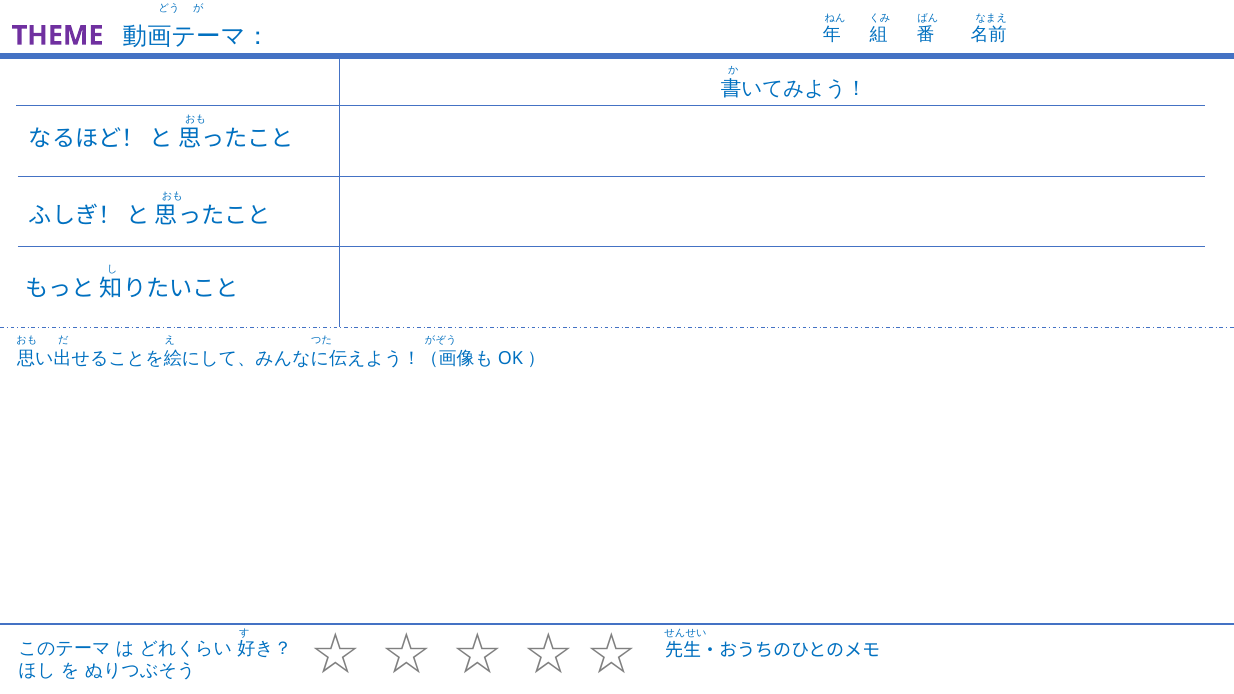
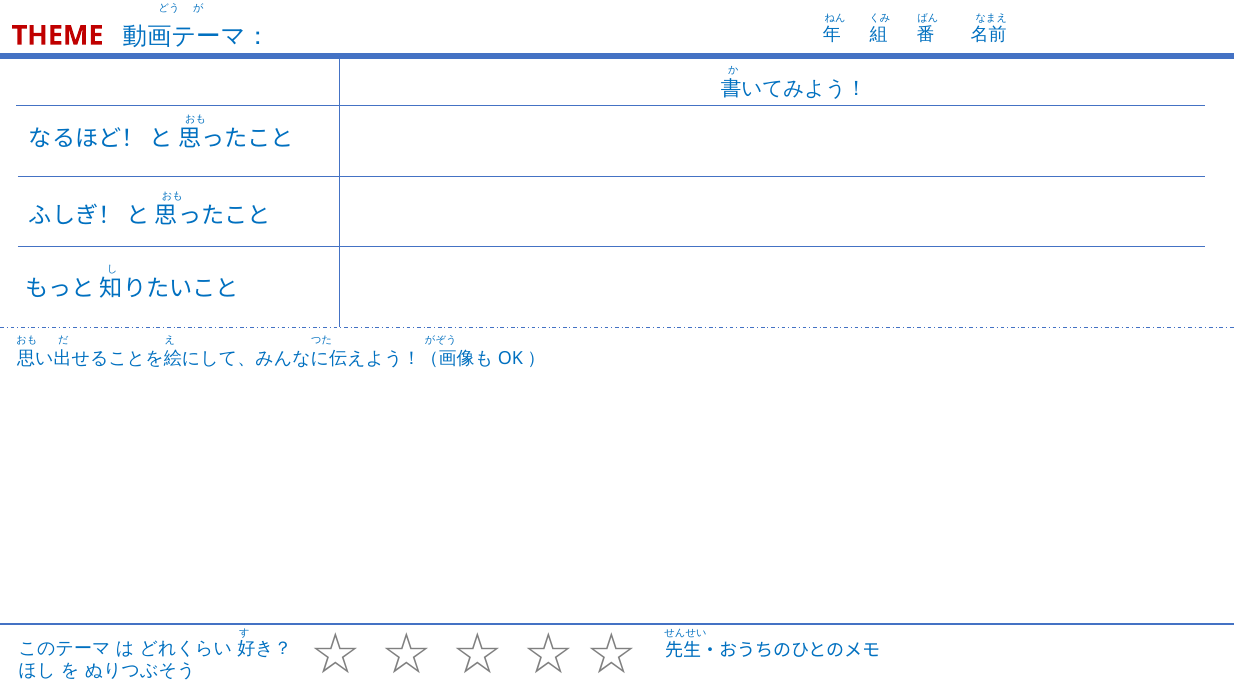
THEME colour: purple -> red (58, 36)
